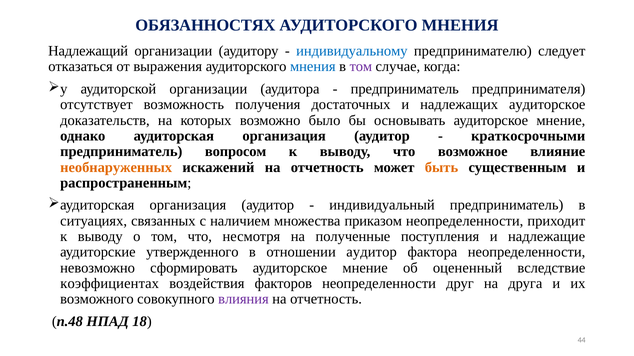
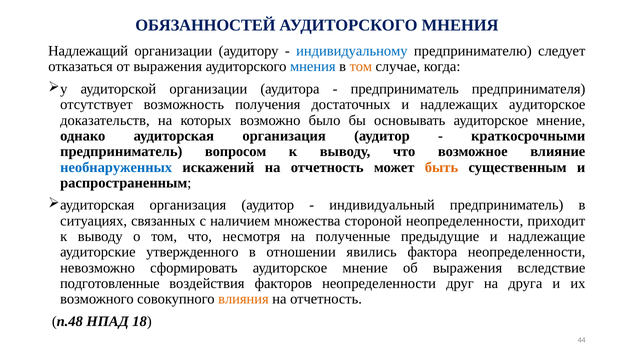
ОБЯЗАННОСТЯХ: ОБЯЗАННОСТЯХ -> ОБЯЗАННОСТЕЙ (205, 26)
том colour: purple -> orange (361, 67)
необнаруженных colour: orange -> blue (116, 168)
приказом: приказом -> стороной (373, 221)
поступления: поступления -> предыдущие (440, 237)
отношении аудитор: аудитор -> явились (372, 253)
об оцененный: оцененный -> выражения (468, 268)
коэффициентах: коэффициентах -> подготовленные (110, 284)
влияния colour: purple -> orange (243, 300)
